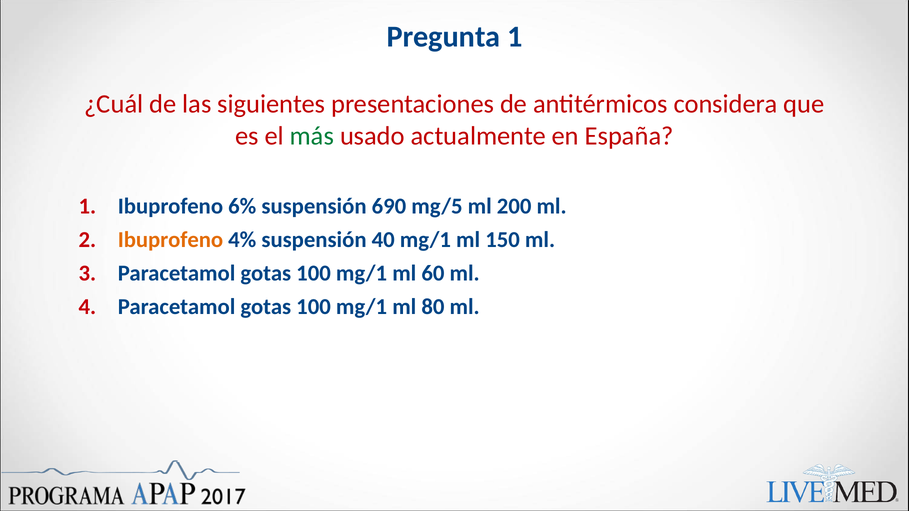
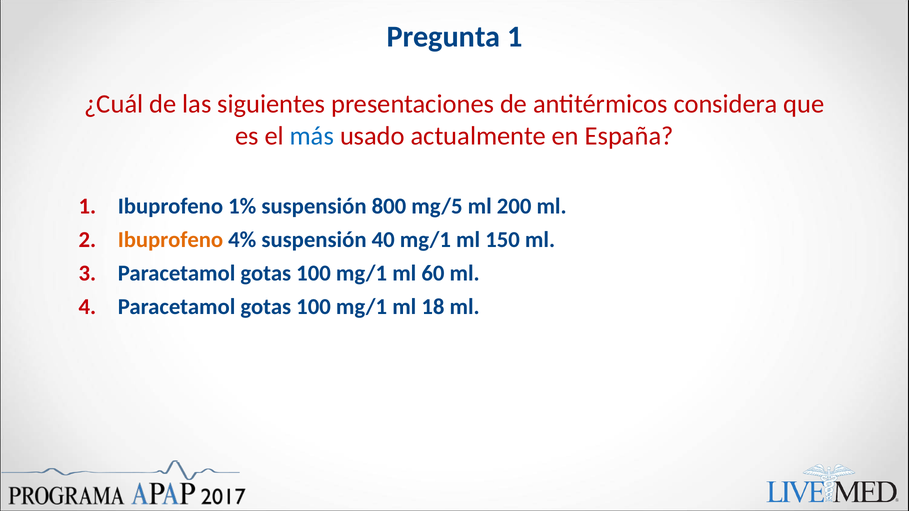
más colour: green -> blue (312, 136)
6%: 6% -> 1% (242, 207)
690: 690 -> 800 (389, 207)
80: 80 -> 18 (433, 307)
